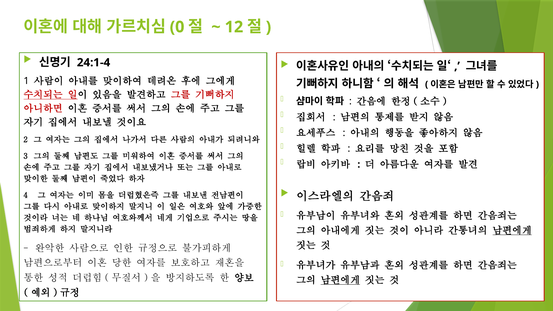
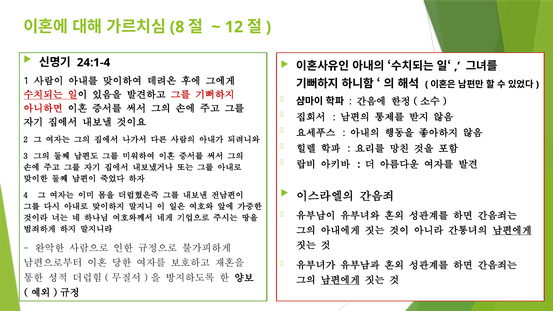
0: 0 -> 8 (177, 27)
